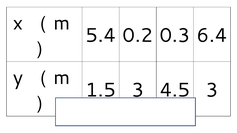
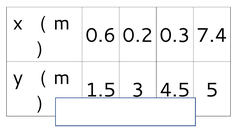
5.4: 5.4 -> 0.6 (101, 36)
6.4: 6.4 -> 7.4 (212, 36)
3: 3 -> 5 (212, 90)
